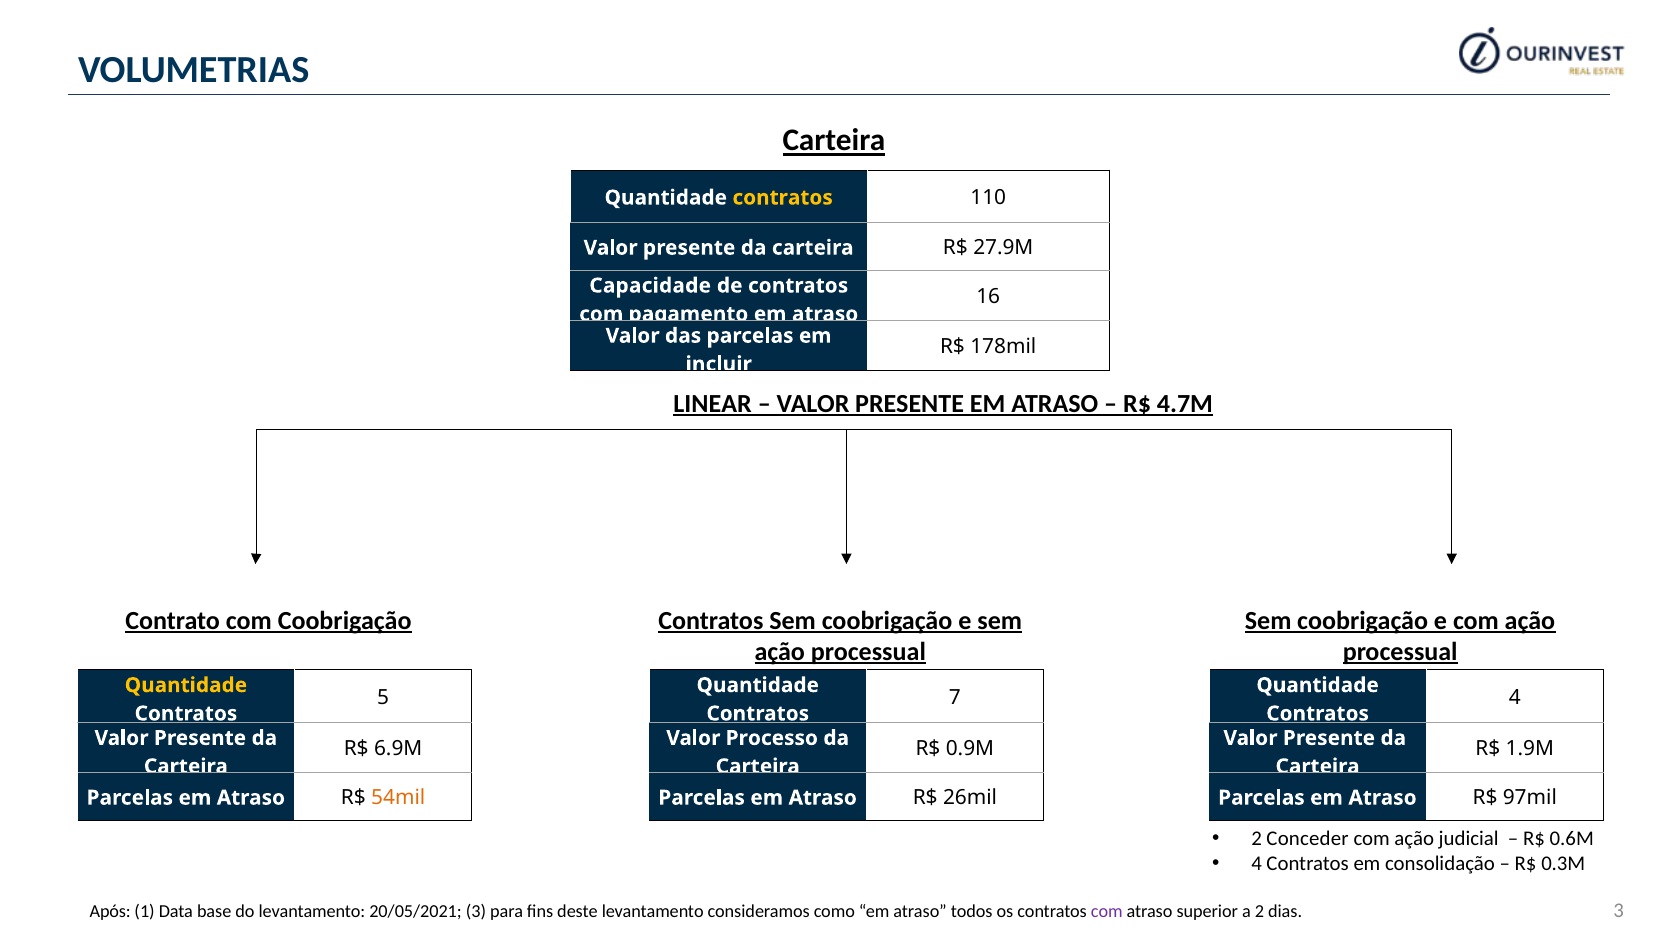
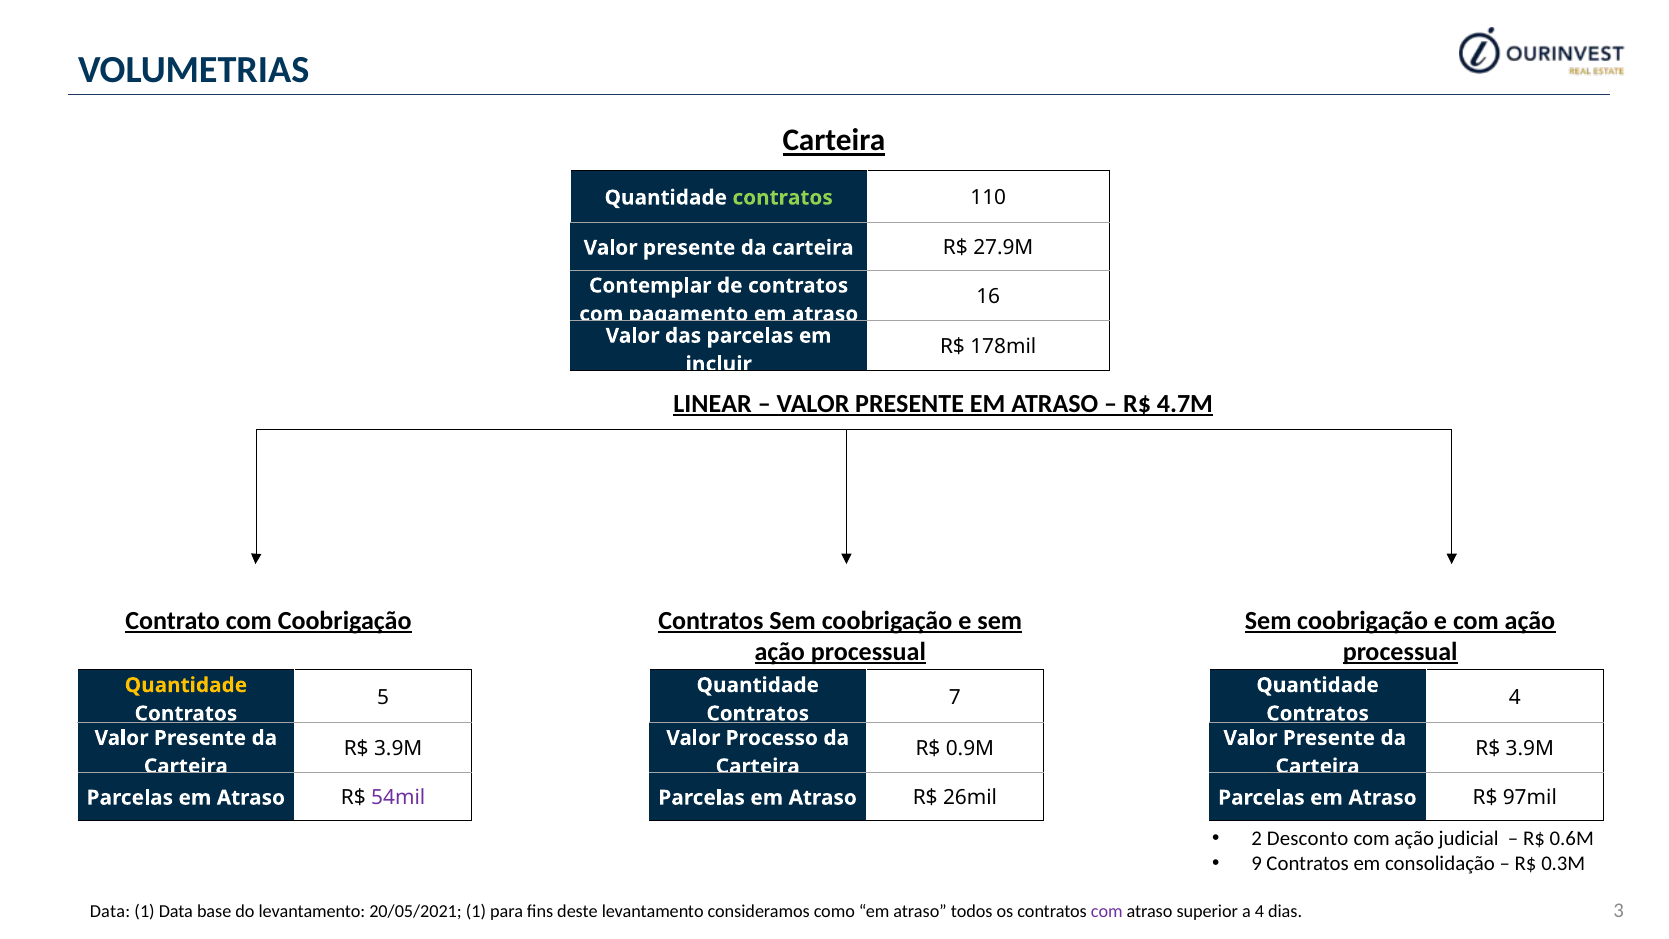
contratos colour: yellow -> light green (783, 198)
Capacidade: Capacidade -> Contemplar (650, 286)
6.9M: 6.9M -> 3.9M (398, 749)
1.9M: 1.9M -> 3.9M (1530, 749)
54mil colour: orange -> purple (398, 798)
Conceder: Conceder -> Desconto (1308, 839)
4: 4 -> 9 (1257, 864)
Após: Após -> Data (110, 912)
20/05/2021 3: 3 -> 1 (476, 912)
a 2: 2 -> 4 (1259, 912)
